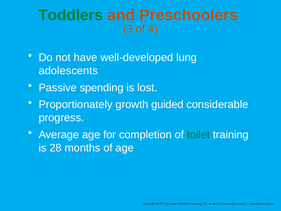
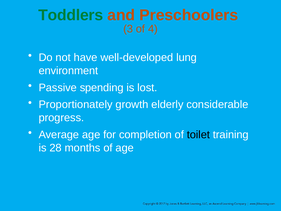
adolescents: adolescents -> environment (68, 71)
guided: guided -> elderly (167, 104)
toilet colour: green -> black (198, 135)
